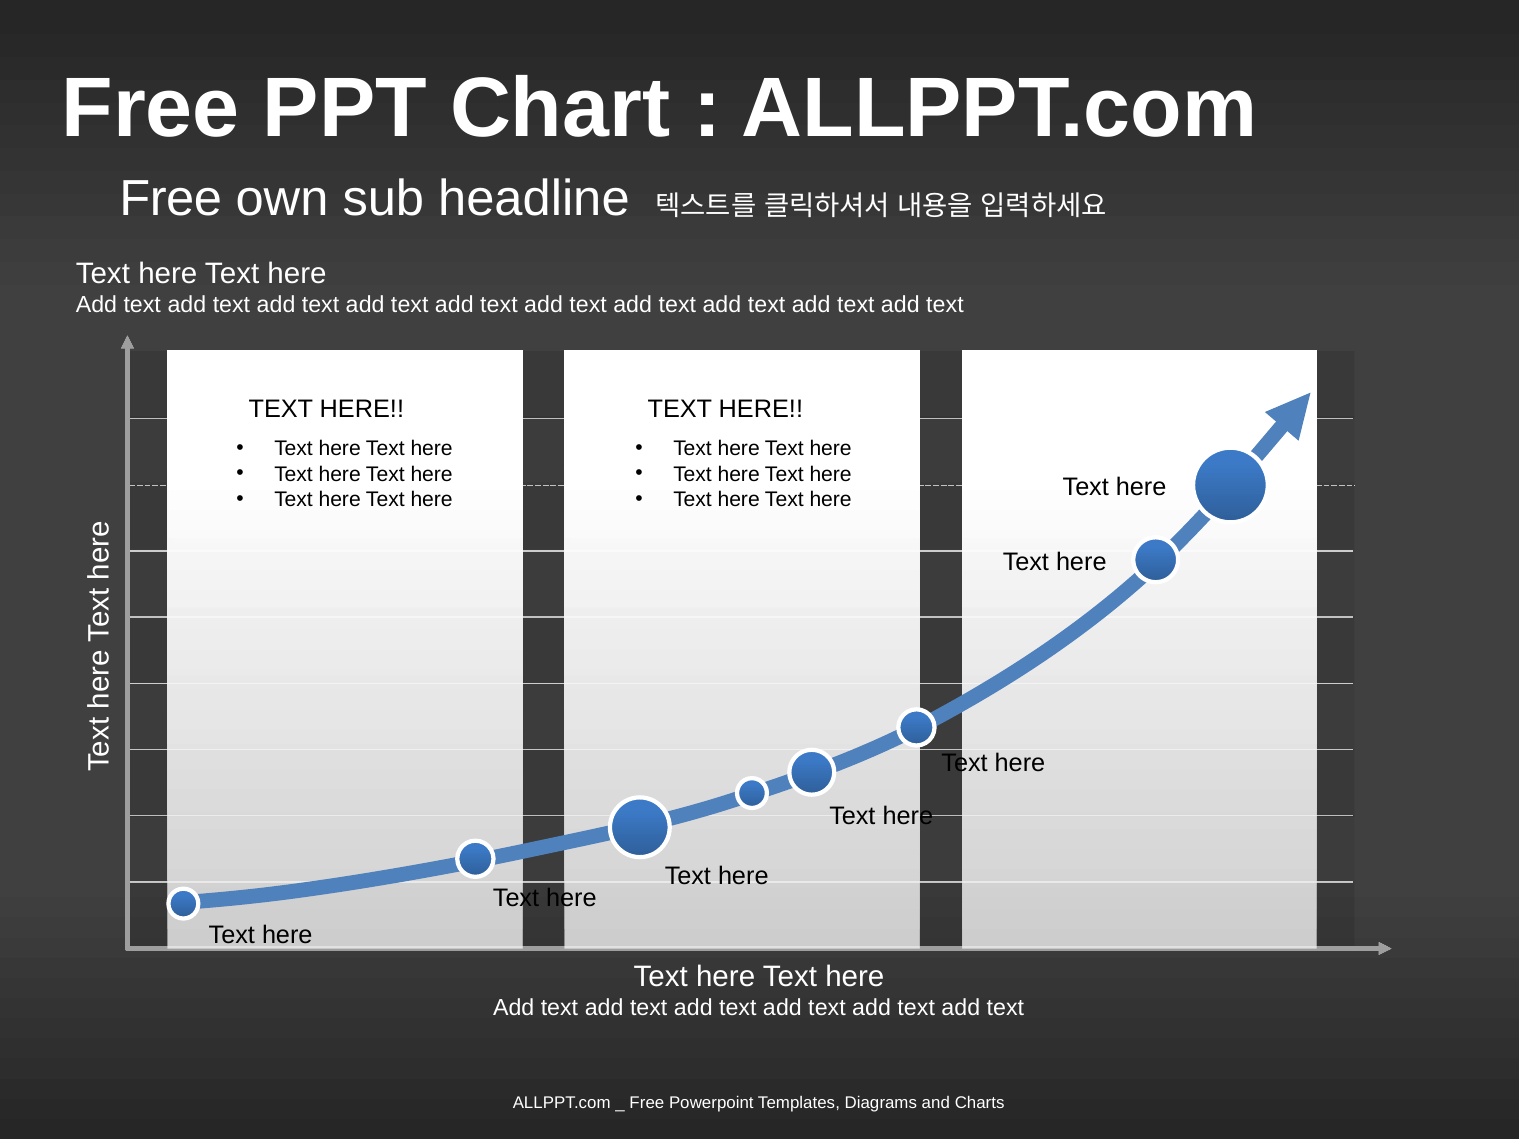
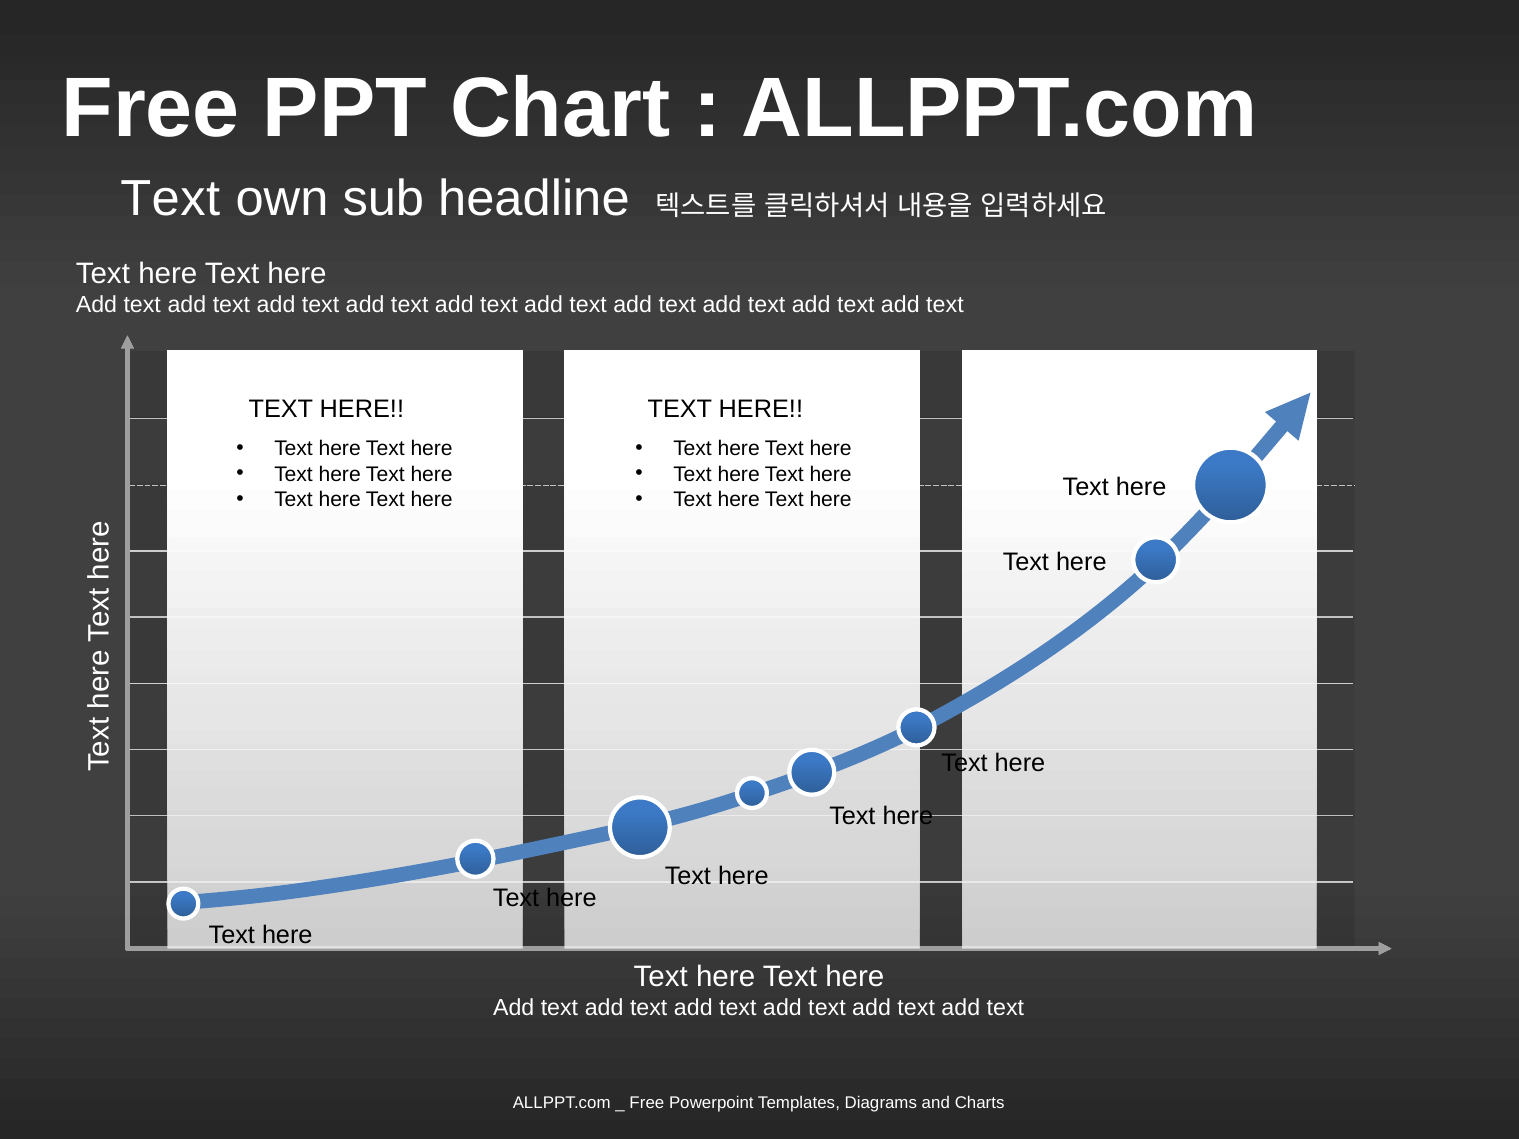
Free: Free -> Text (170, 199)
